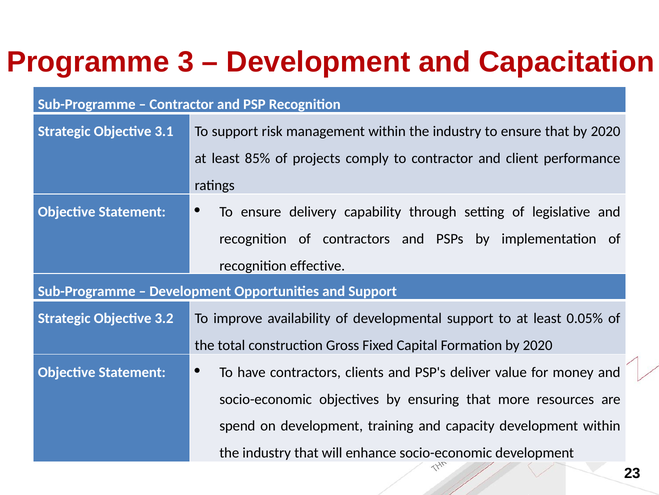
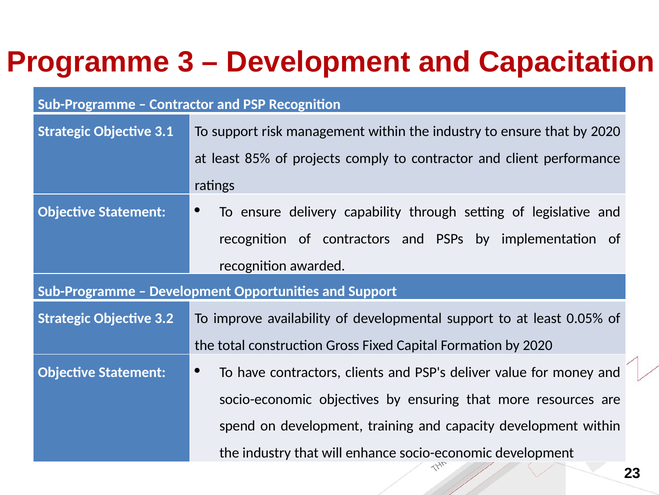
effective: effective -> awarded (318, 265)
